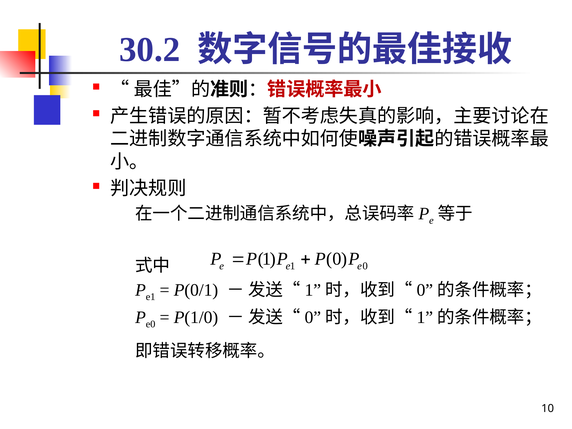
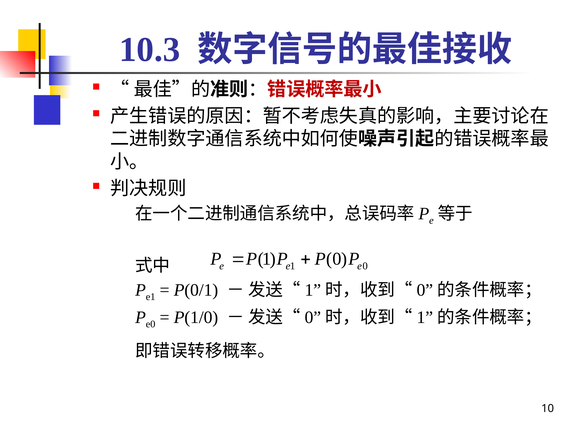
30.2: 30.2 -> 10.3 (150, 49)
